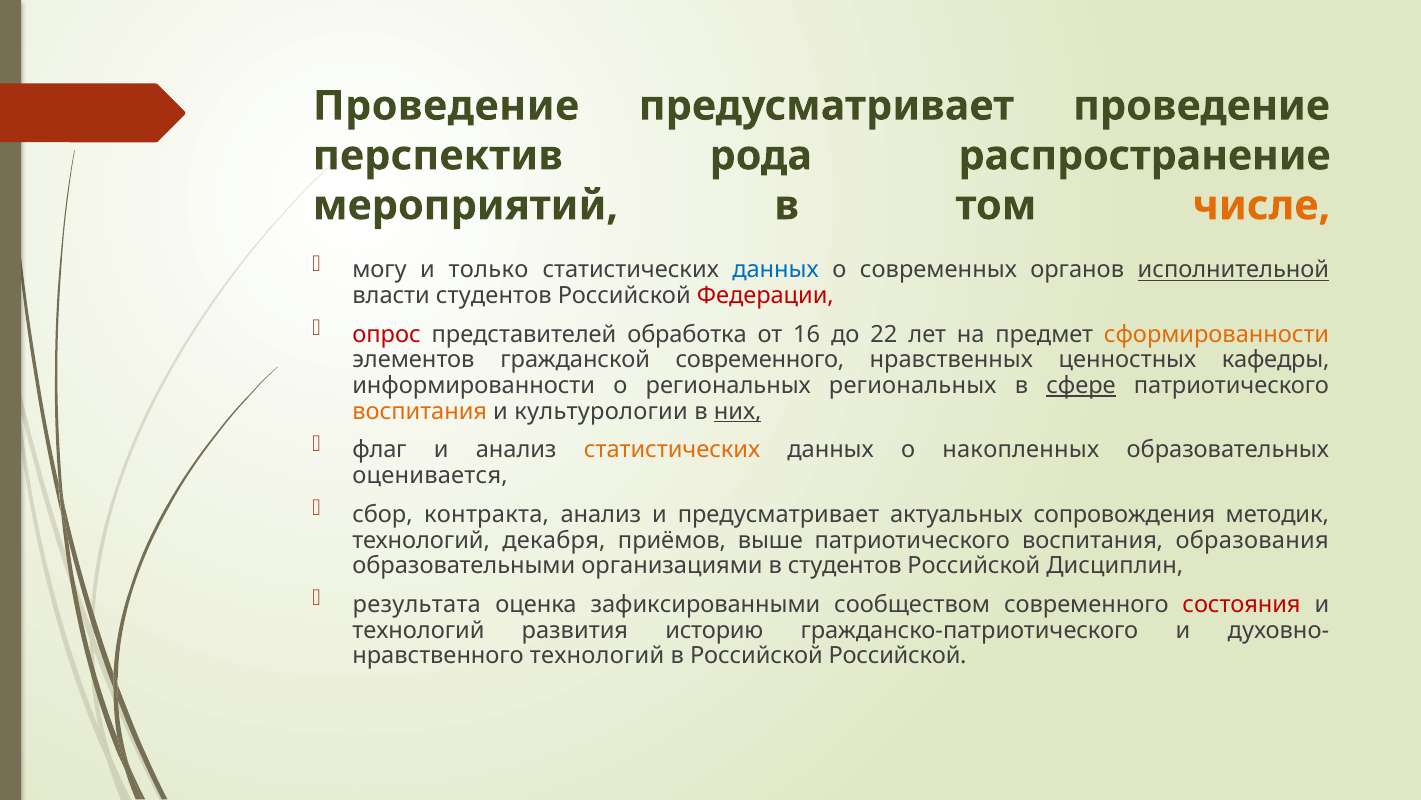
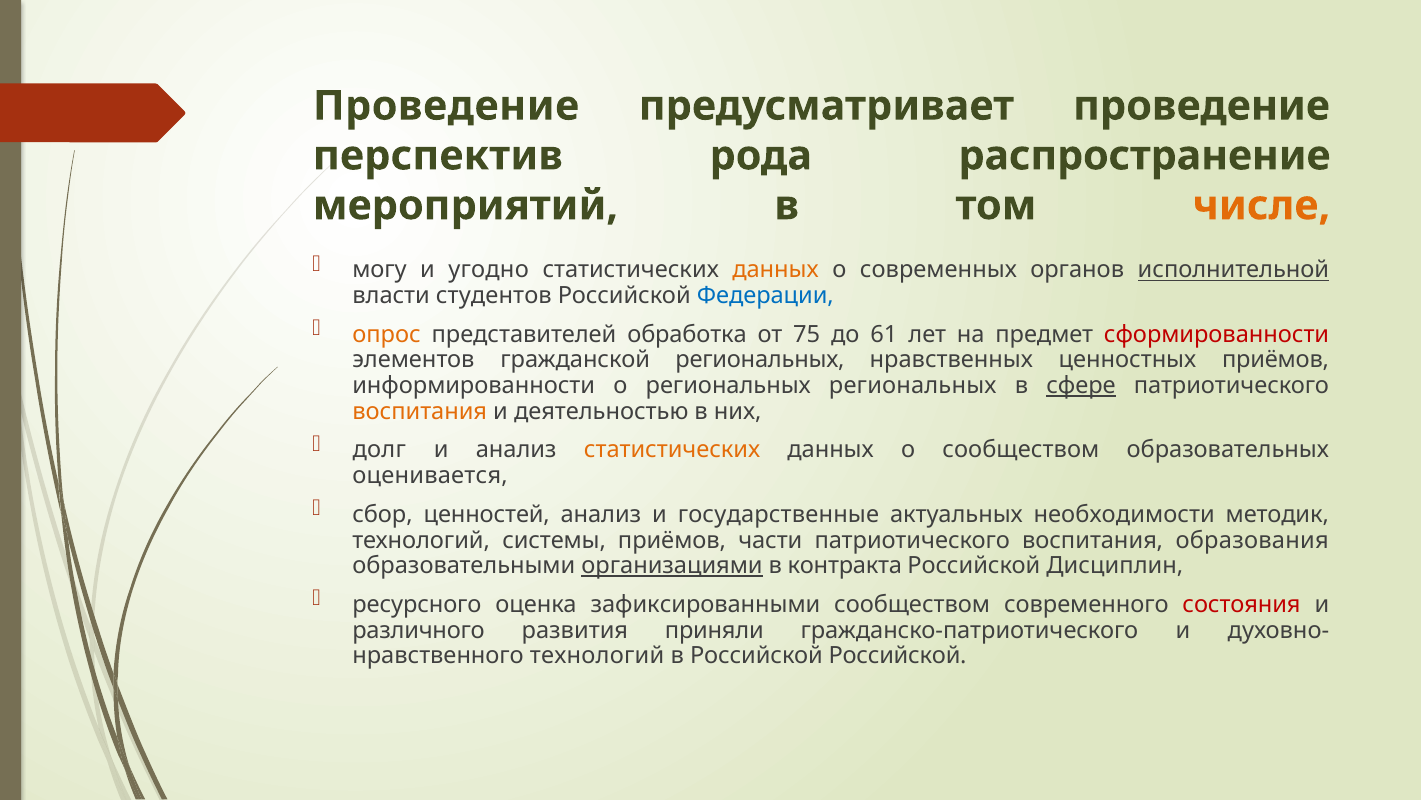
только: только -> угодно (489, 270)
данных colour: blue -> orange (776, 270)
Федерации colour: red -> blue (765, 295)
опрос colour: red -> orange (387, 334)
16: 16 -> 75 (807, 334)
22: 22 -> 61 (884, 334)
сформированности colour: orange -> red (1217, 334)
гражданской современного: современного -> региональных (760, 360)
ценностных кафедры: кафедры -> приёмов (1276, 360)
культурологии: культурологии -> деятельностью (601, 411)
них underline: present -> none (738, 411)
флаг: флаг -> долг (379, 450)
о накопленных: накопленных -> сообществом (1021, 450)
контракта: контракта -> ценностей (487, 514)
и предусматривает: предусматривает -> государственные (778, 514)
сопровождения: сопровождения -> необходимости (1124, 514)
декабря: декабря -> системы (554, 540)
выше: выше -> части (770, 540)
организациями underline: none -> present (672, 565)
в студентов: студентов -> контракта (845, 565)
результата: результата -> ресурсного (417, 604)
технологий: технологий -> различного (419, 630)
историю: историю -> приняли (714, 630)
